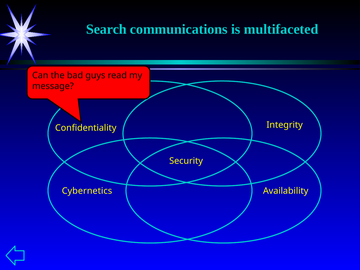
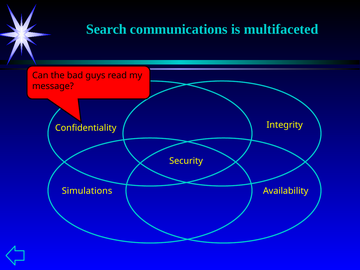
Cybernetics: Cybernetics -> Simulations (87, 191)
